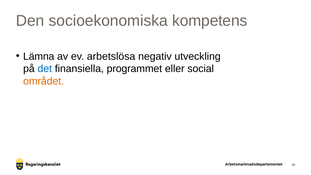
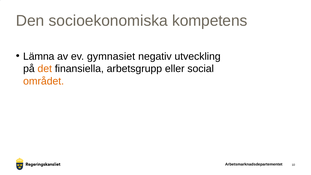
arbetslösa: arbetslösa -> gymnasiet (111, 56)
det colour: blue -> orange (45, 69)
programmet: programmet -> arbetsgrupp (134, 69)
